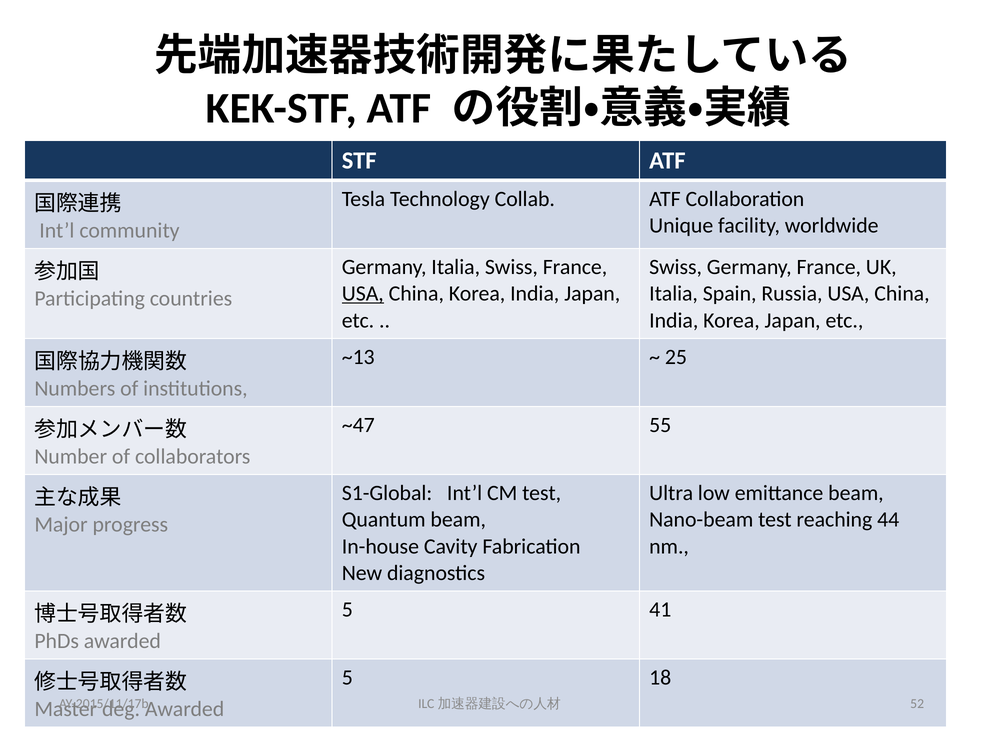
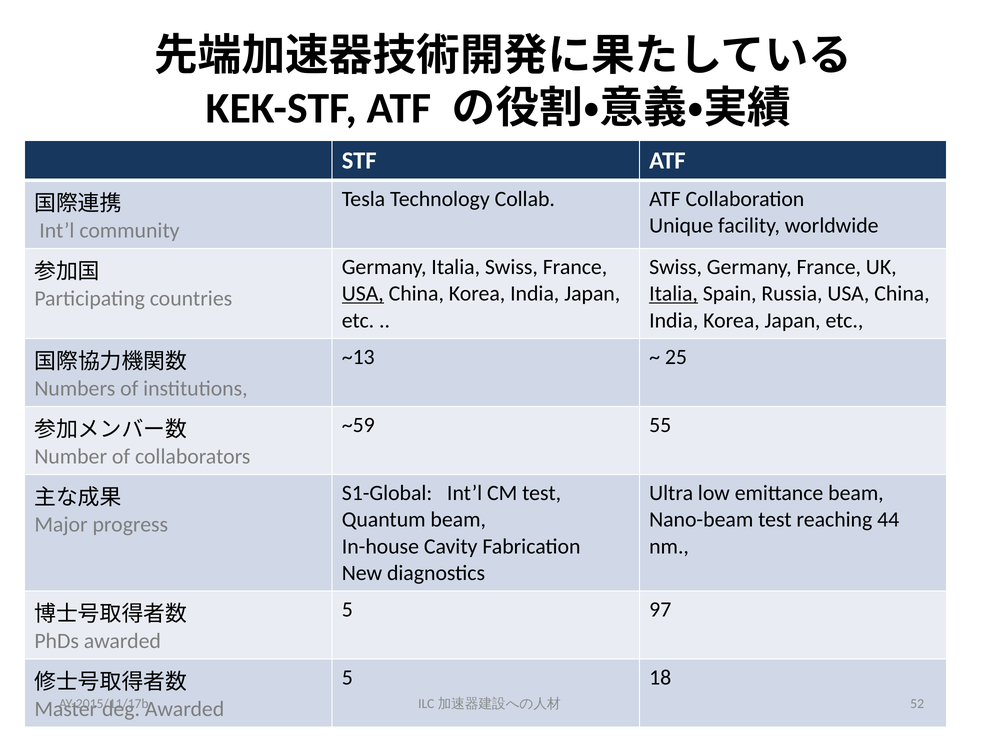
Italia underline: none -> present (674, 294)
~47: ~47 -> ~59 (358, 425)
41: 41 -> 97 (660, 610)
